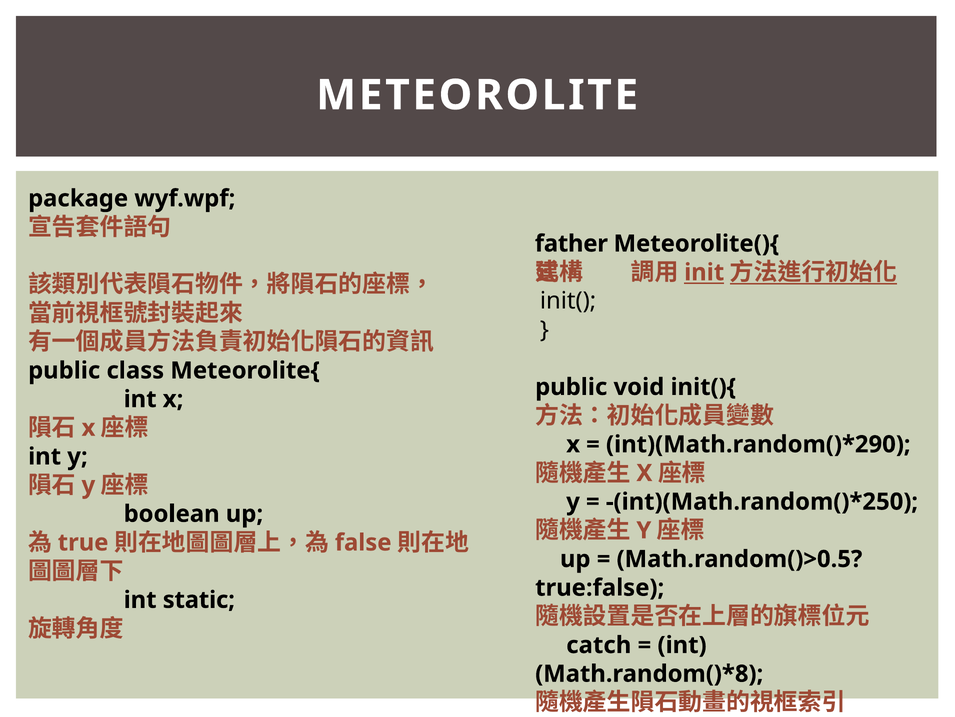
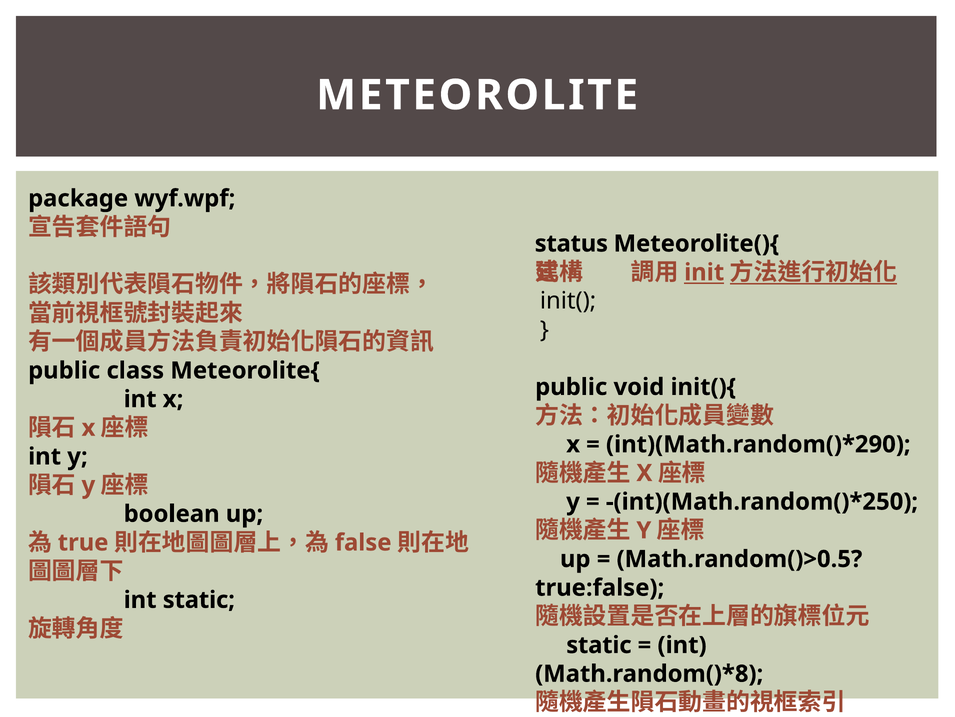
father: father -> status (571, 243)
catch: catch -> static (599, 645)
